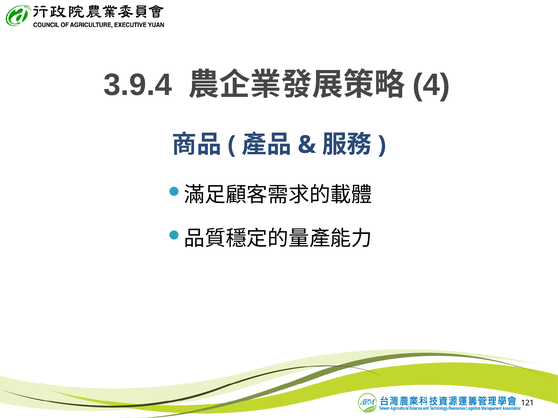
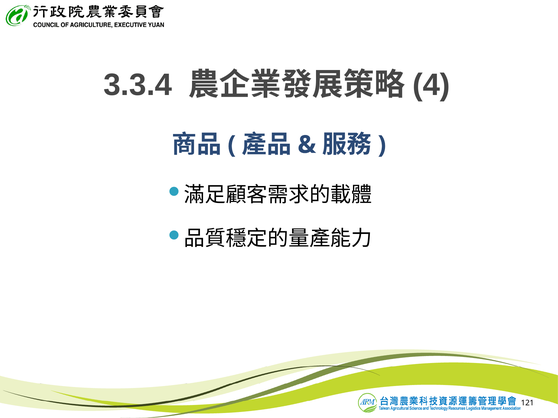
3.9.4: 3.9.4 -> 3.3.4 (138, 85)
